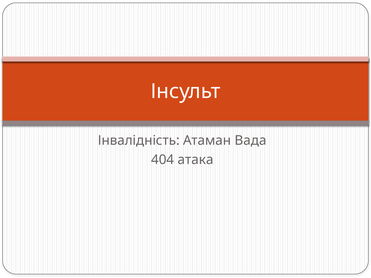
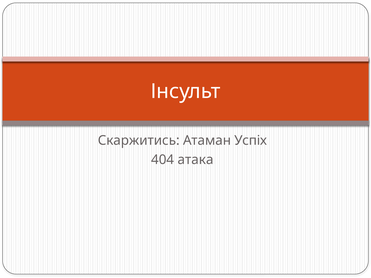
Інвалідність: Інвалідність -> Скаржитись (139, 141)
Вада: Вада -> Успіх (251, 141)
